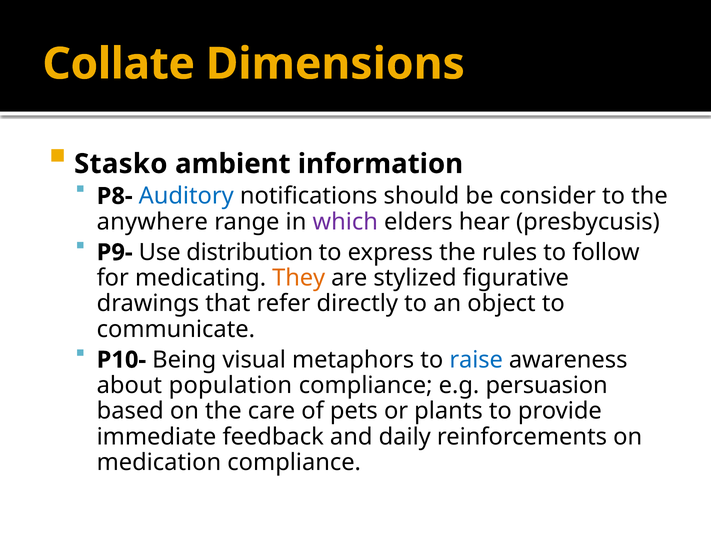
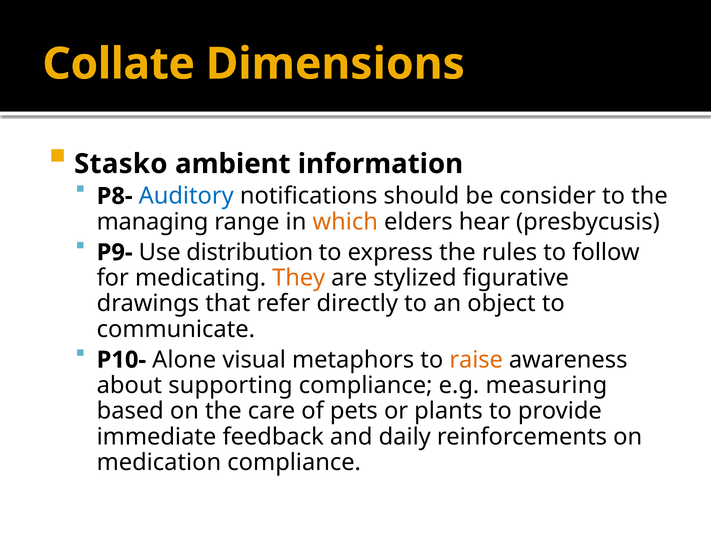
anywhere: anywhere -> managing (153, 221)
which colour: purple -> orange (345, 221)
Being: Being -> Alone (184, 359)
raise colour: blue -> orange (476, 359)
population: population -> supporting (230, 385)
persuasion: persuasion -> measuring (546, 385)
